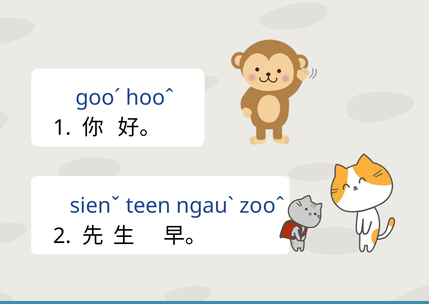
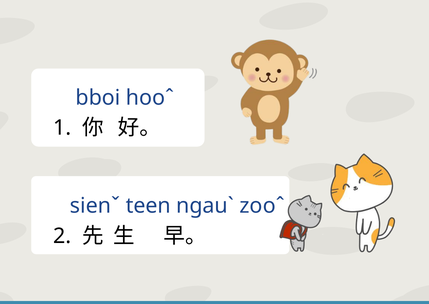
gooˊ: gooˊ -> bboi (98, 98)
